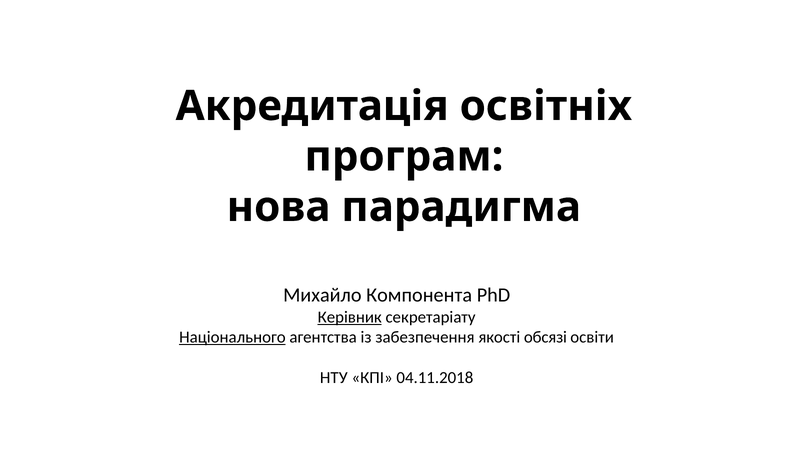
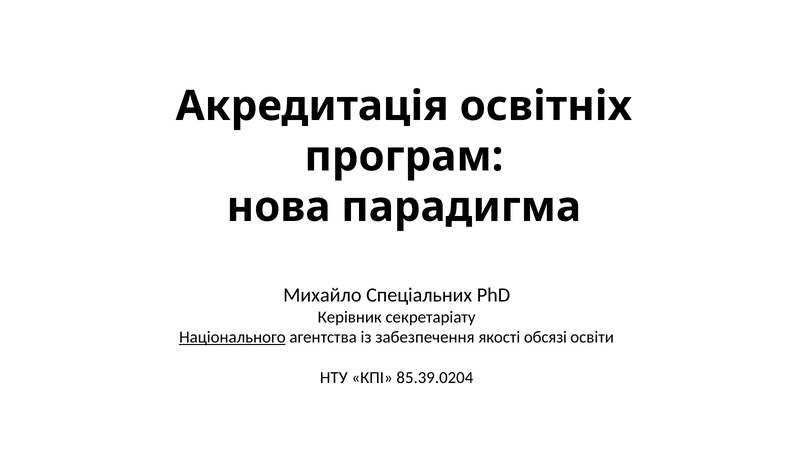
Компонента: Компонента -> Спеціальних (419, 295)
Керівник underline: present -> none (350, 317)
04.11.2018: 04.11.2018 -> 85.39.0204 (435, 378)
